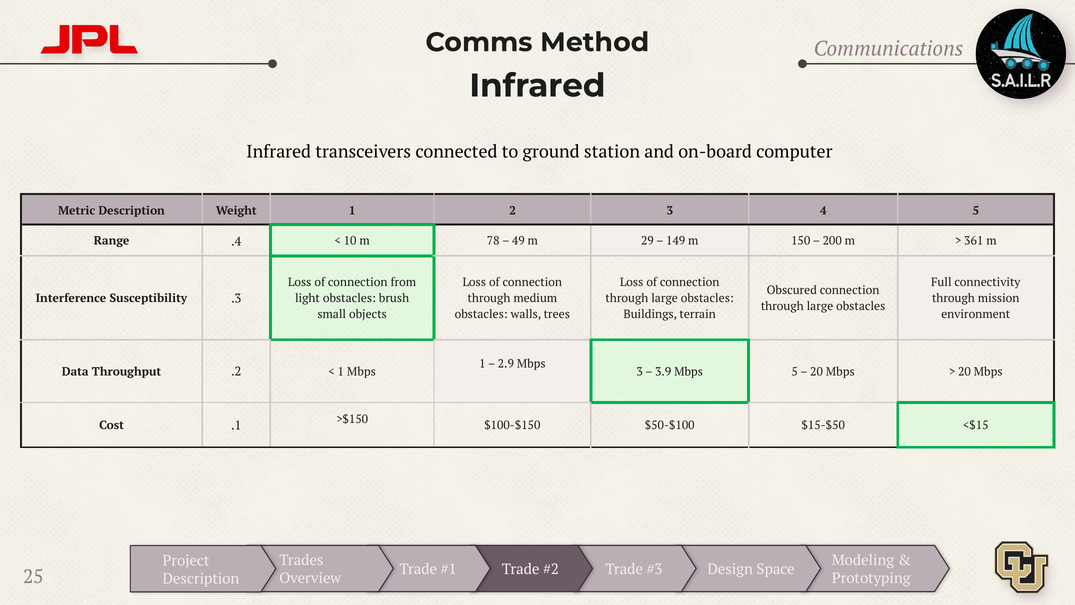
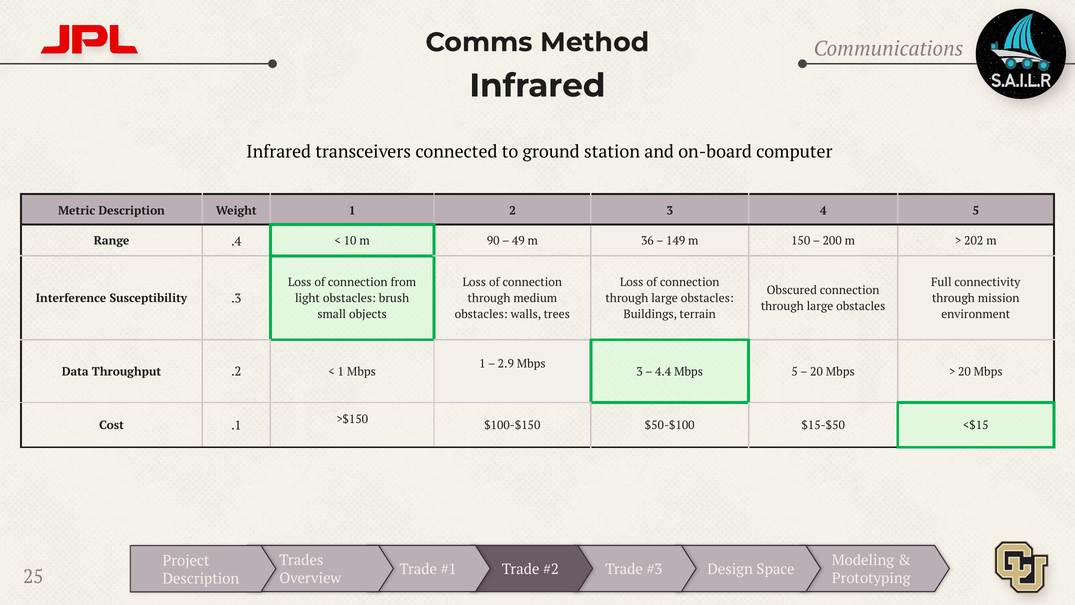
78: 78 -> 90 (493, 241)
29: 29 -> 36 (647, 241)
361: 361 -> 202 (974, 241)
3.9: 3.9 -> 4.4 (663, 372)
